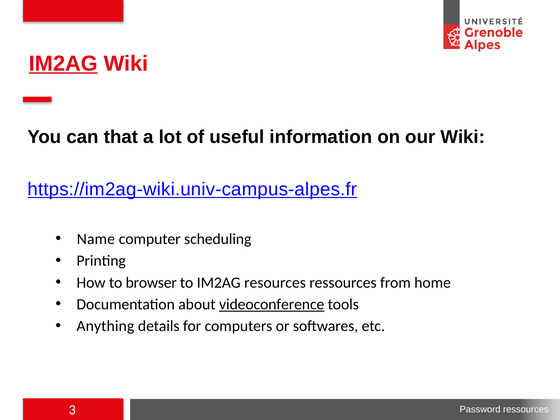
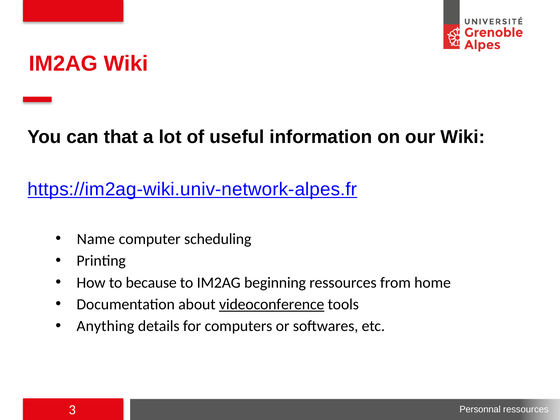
IM2AG underline: present -> none (63, 64)
https://im2ag-wiki.univ-campus-alpes.fr: https://im2ag-wiki.univ-campus-alpes.fr -> https://im2ag-wiki.univ-network-alpes.fr (192, 189)
browser: browser -> because (151, 283)
resources: resources -> beginning (275, 283)
Password: Password -> Personnal (480, 409)
